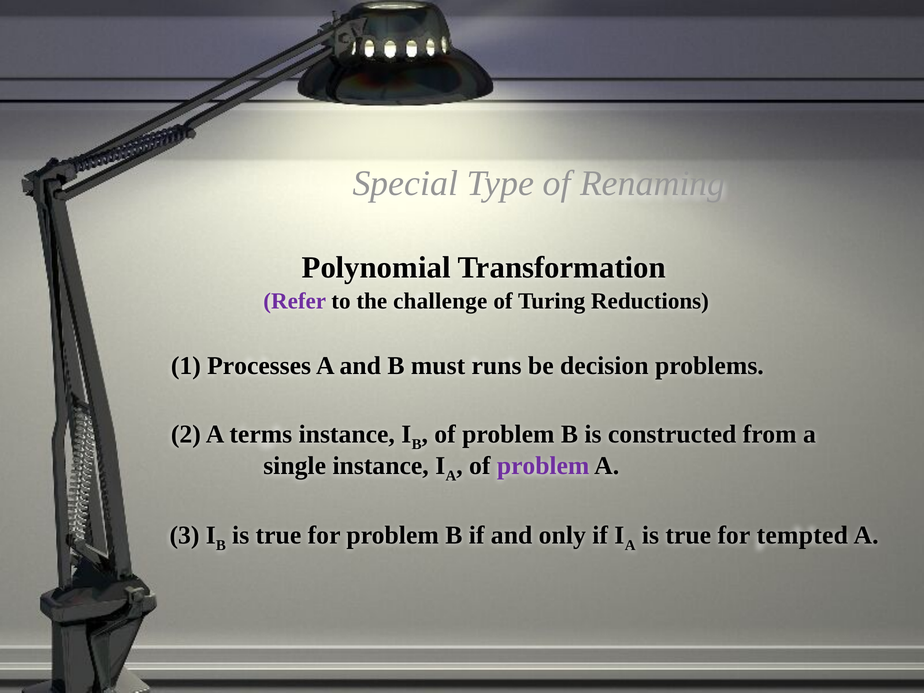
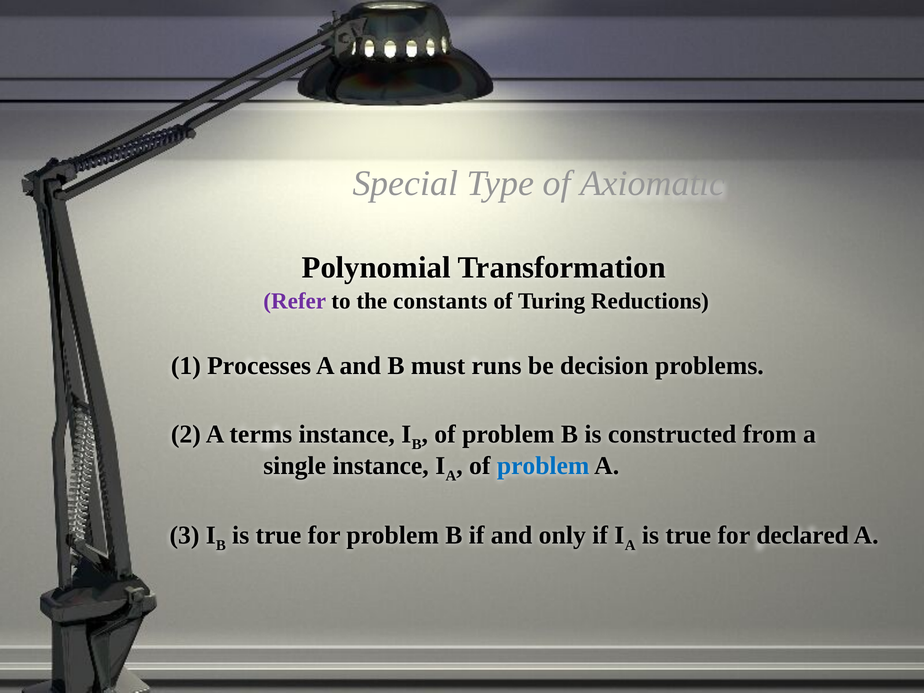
Renaming: Renaming -> Axiomatic (653, 183)
challenge: challenge -> constants (440, 301)
problem colour: purple -> blue (543, 466)
tempted: tempted -> declared (803, 535)
